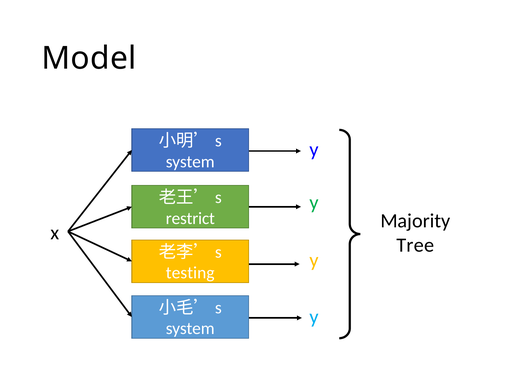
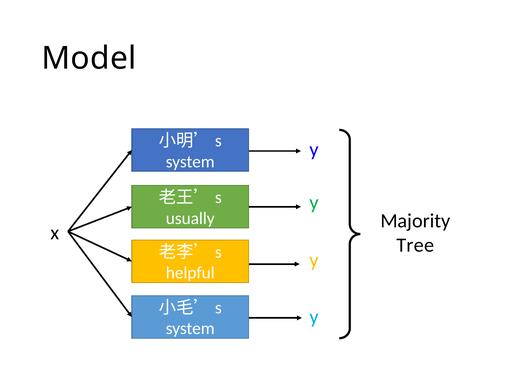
restrict: restrict -> usually (190, 218)
testing: testing -> helpful (190, 273)
